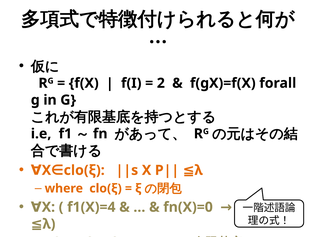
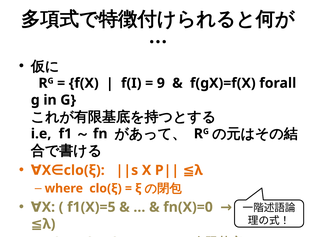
2: 2 -> 9 (161, 83)
f1(X)=4: f1(X)=4 -> f1(X)=5 (91, 207)
